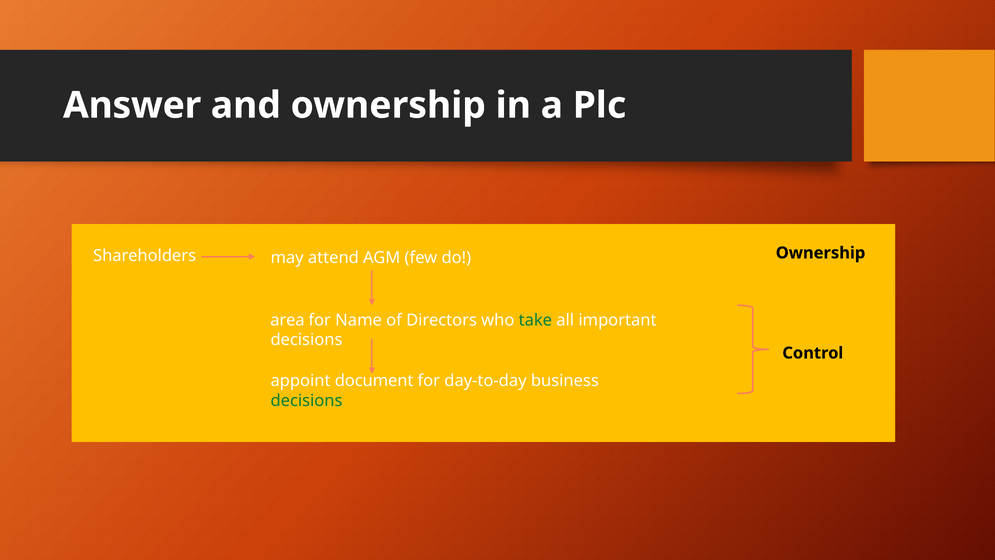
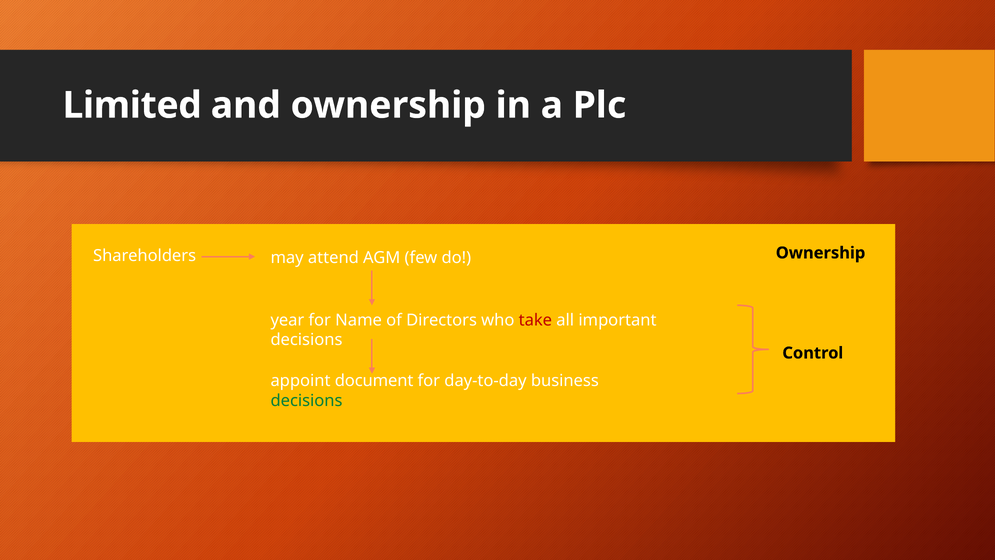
Answer: Answer -> Limited (132, 105)
area: area -> year (287, 320)
take colour: green -> red (535, 320)
